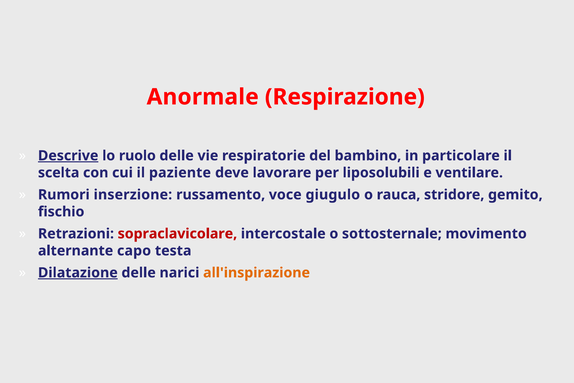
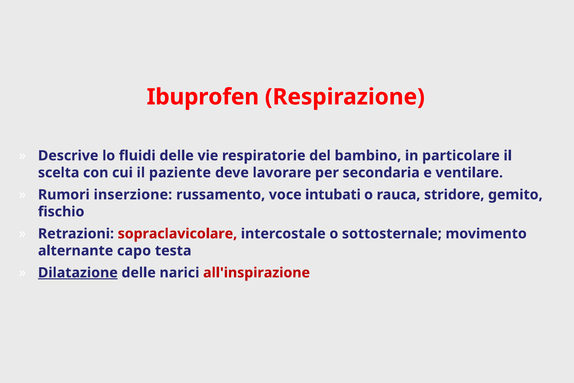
Anormale: Anormale -> Ibuprofen (203, 97)
Descrive underline: present -> none (68, 156)
ruolo: ruolo -> fluidi (137, 156)
liposolubili: liposolubili -> secondaria (381, 173)
giugulo: giugulo -> intubati (333, 195)
all'inspirazione colour: orange -> red (257, 272)
